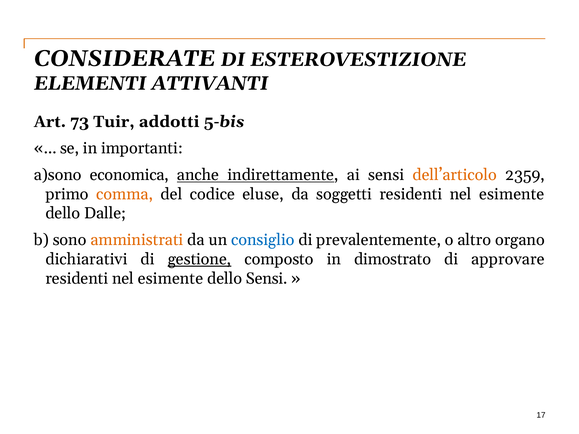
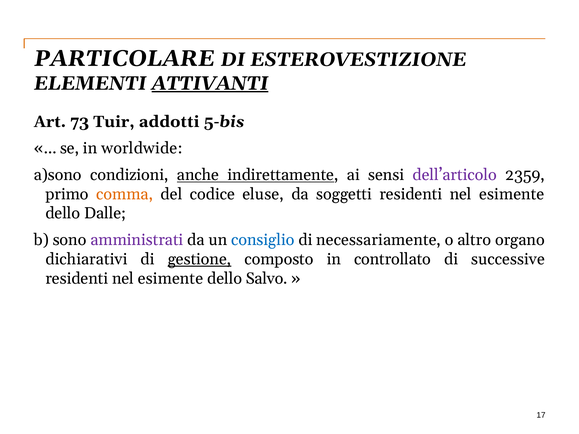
CONSIDERATE: CONSIDERATE -> PARTICOLARE (124, 59)
ATTIVANTI underline: none -> present (210, 83)
importanti: importanti -> worldwide (142, 148)
economica: economica -> condizioni (129, 175)
dell’articolo colour: orange -> purple (455, 175)
amministrati colour: orange -> purple (137, 240)
prevalentemente: prevalentemente -> necessariamente (379, 240)
dimostrato: dimostrato -> controllato (393, 259)
approvare: approvare -> successive (508, 259)
dello Sensi: Sensi -> Salvo (267, 279)
